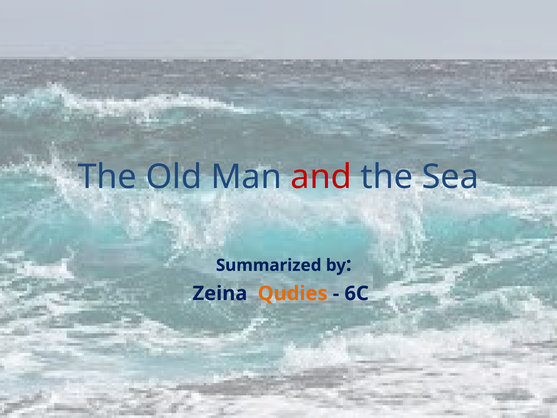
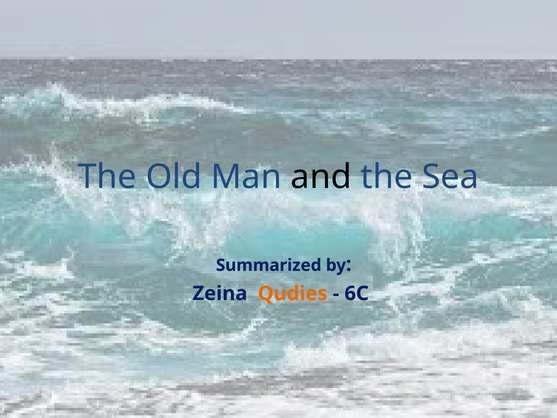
and colour: red -> black (321, 177)
